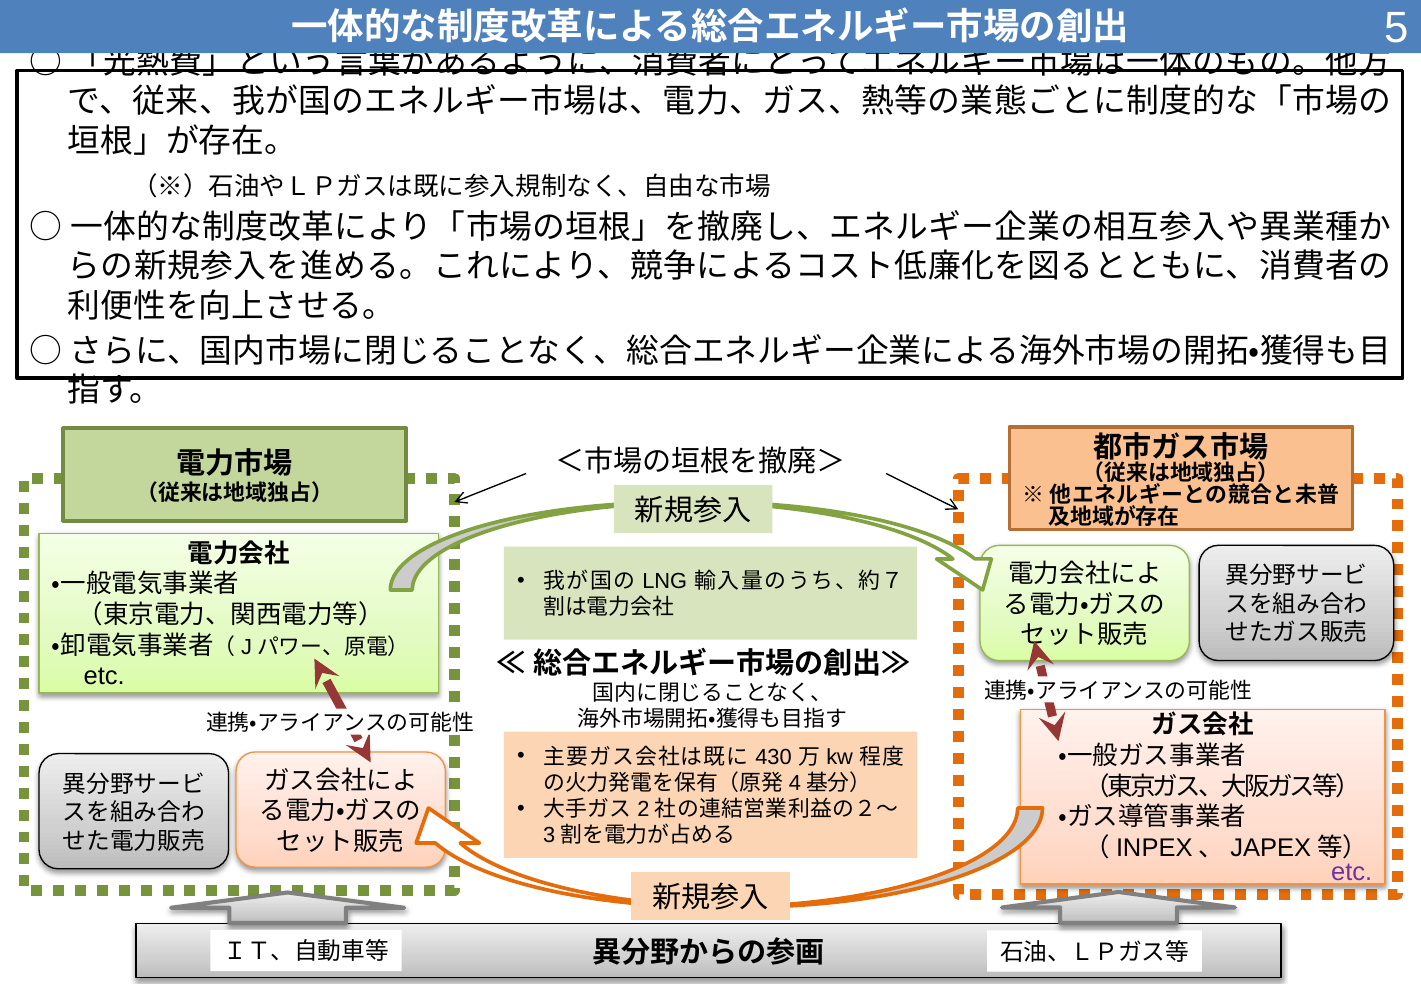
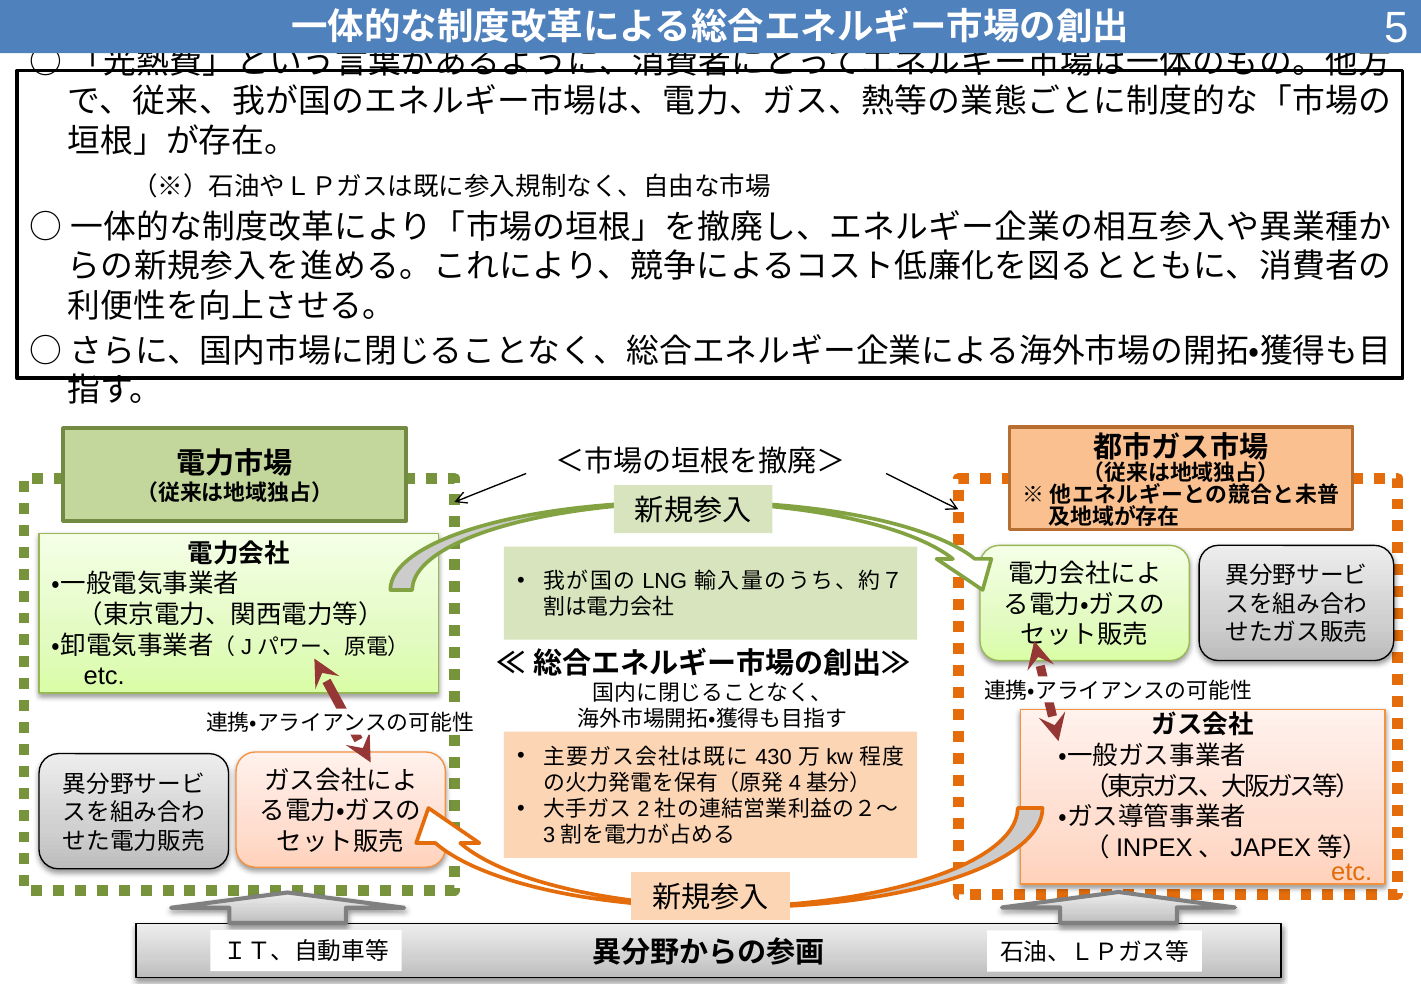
etc colour: purple -> orange (1352, 871)
